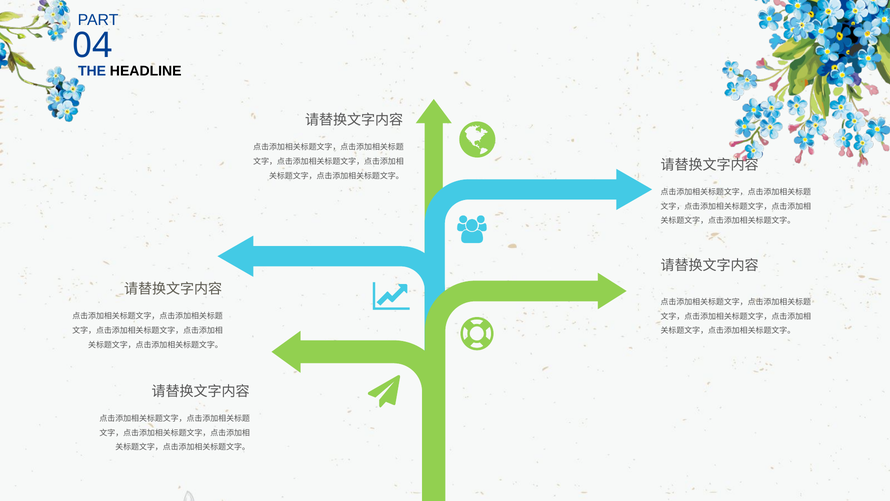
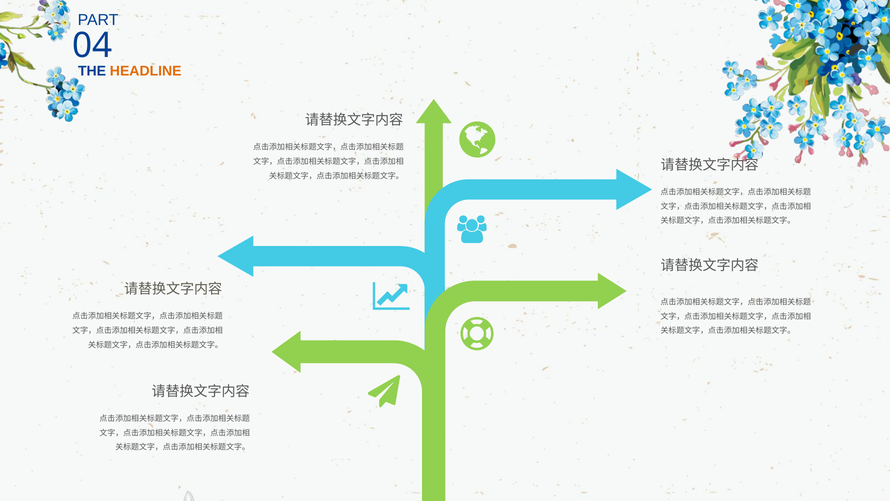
HEADLINE colour: black -> orange (146, 71)
